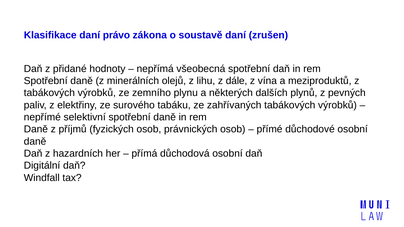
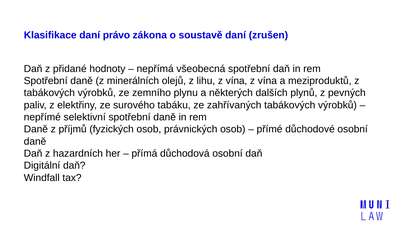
lihu z dále: dále -> vína (237, 81)
